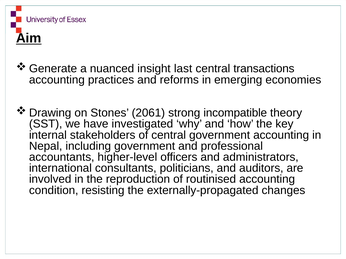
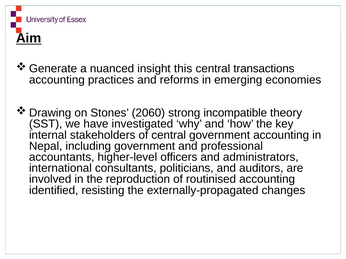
last: last -> this (183, 69)
2061: 2061 -> 2060 (148, 113)
condition: condition -> identified (54, 191)
